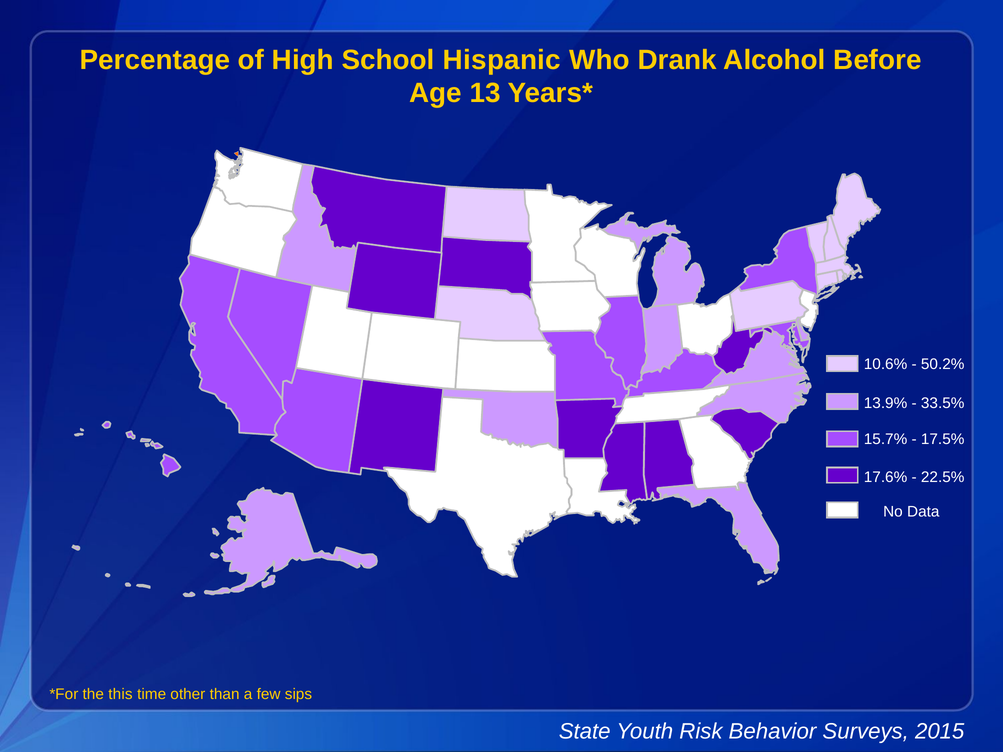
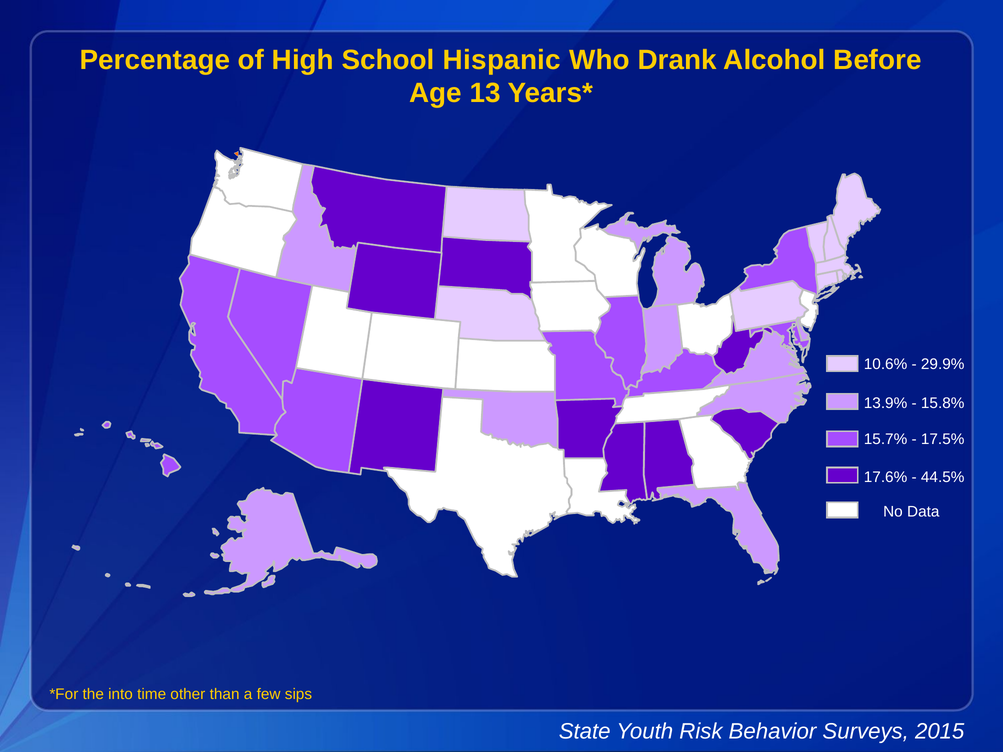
50.2%: 50.2% -> 29.9% (943, 364)
33.5%: 33.5% -> 15.8% (943, 403)
22.5%: 22.5% -> 44.5% (943, 477)
this: this -> into (121, 694)
